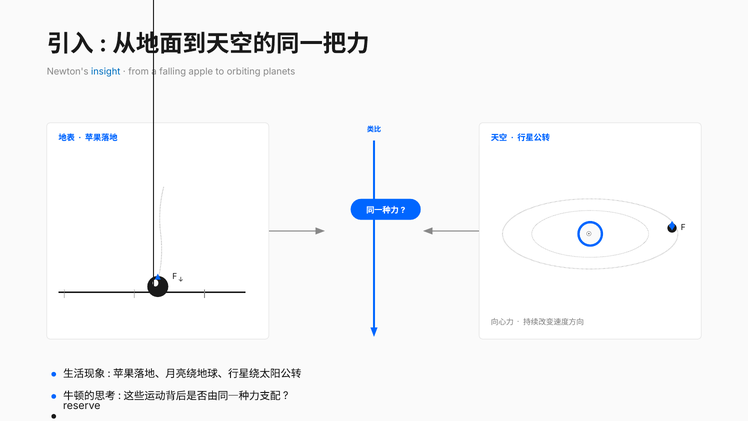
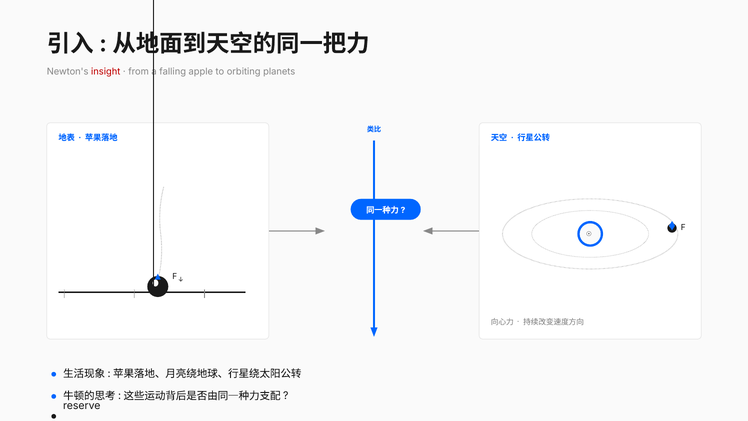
insight colour: blue -> red (106, 72)
